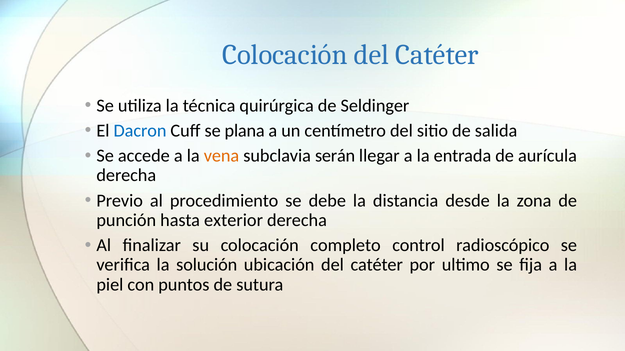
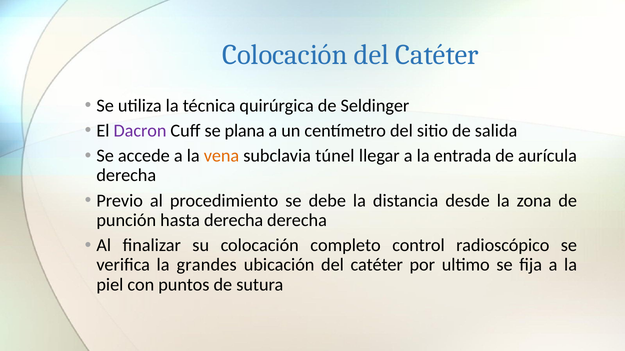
Dacron colour: blue -> purple (140, 131)
serán: serán -> túnel (335, 156)
hasta exterior: exterior -> derecha (234, 221)
solución: solución -> grandes (207, 265)
